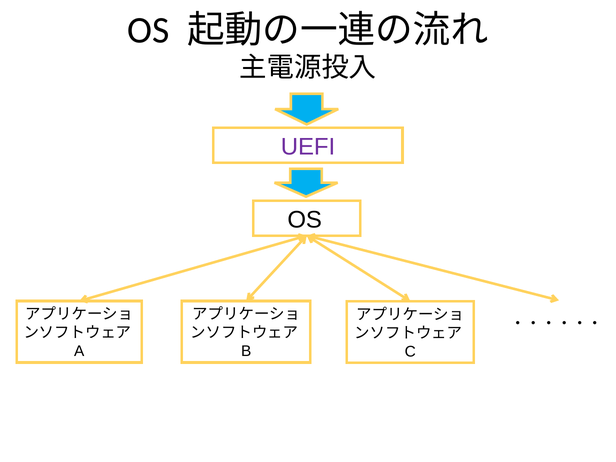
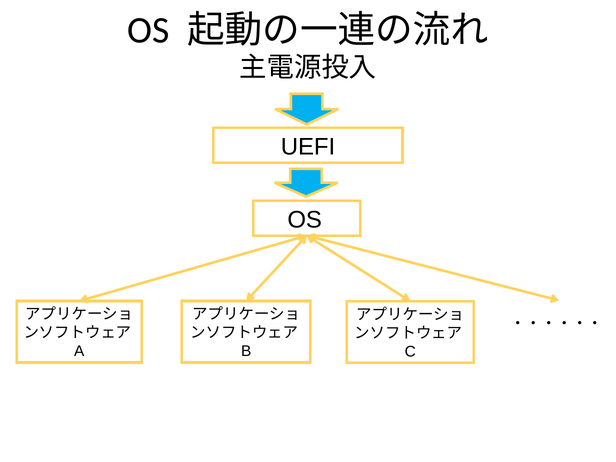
UEFI colour: purple -> black (308, 147)
